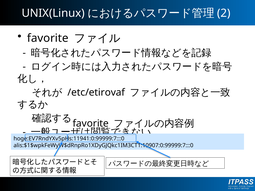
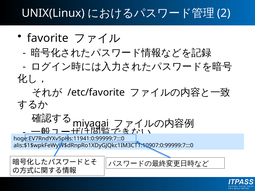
/etc/etirovaf: /etc/etirovaf -> /etc/favorite (96, 93)
favorite: favorite -> miyagai (91, 124)
